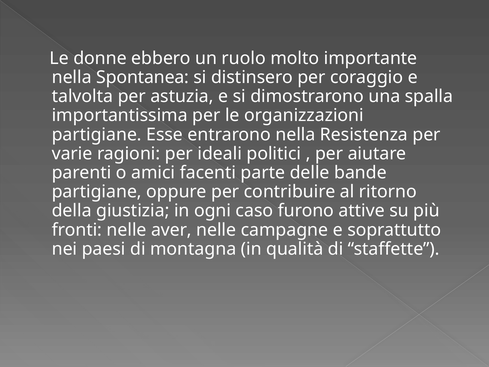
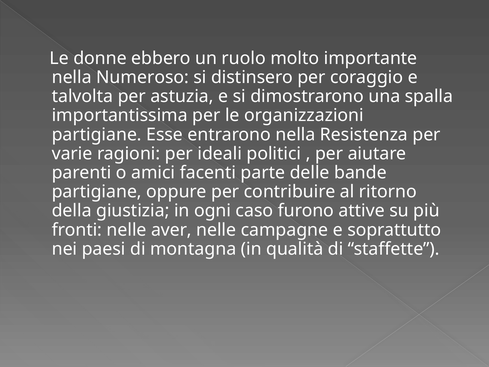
Spontanea: Spontanea -> Numeroso (143, 77)
